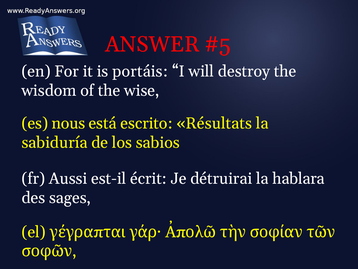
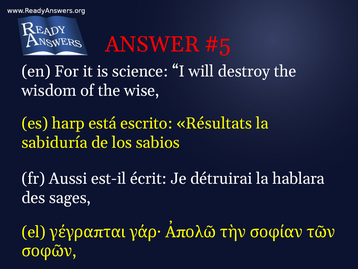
portáis: portáis -> science (140, 71)
nous: nous -> harp (68, 123)
